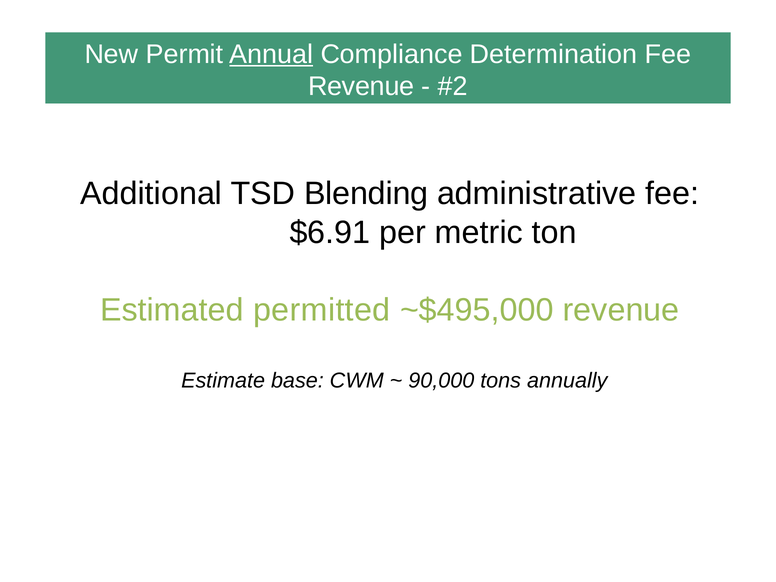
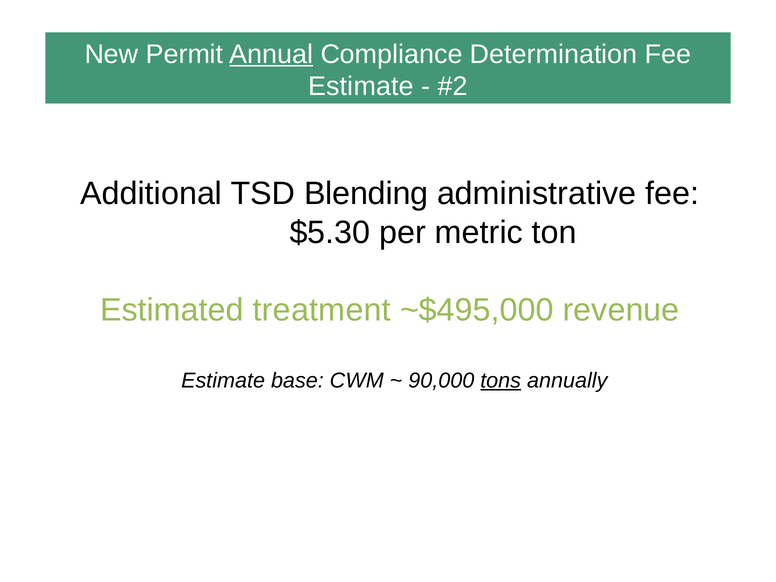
Revenue: Revenue -> Estimate (361, 87)
$6.91: $6.91 -> $5.30 (330, 232)
permitted: permitted -> treatment (322, 310)
tons underline: none -> present (501, 380)
